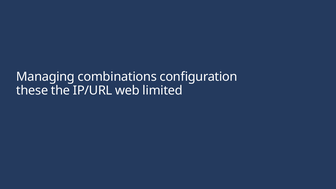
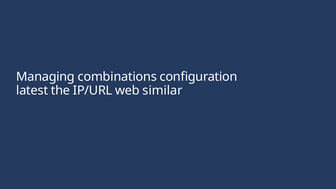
these: these -> latest (32, 90)
limited: limited -> similar (163, 90)
